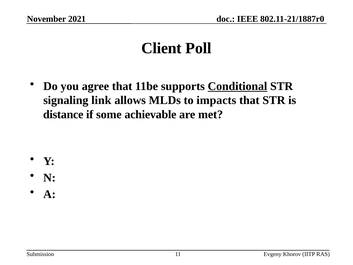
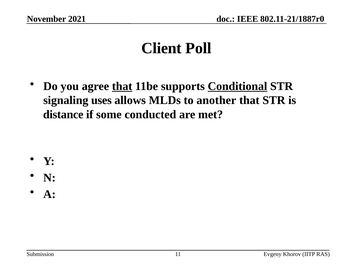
that underline: none -> present (122, 86)
link: link -> uses (101, 100)
impacts: impacts -> another (216, 100)
achievable: achievable -> conducted (150, 114)
